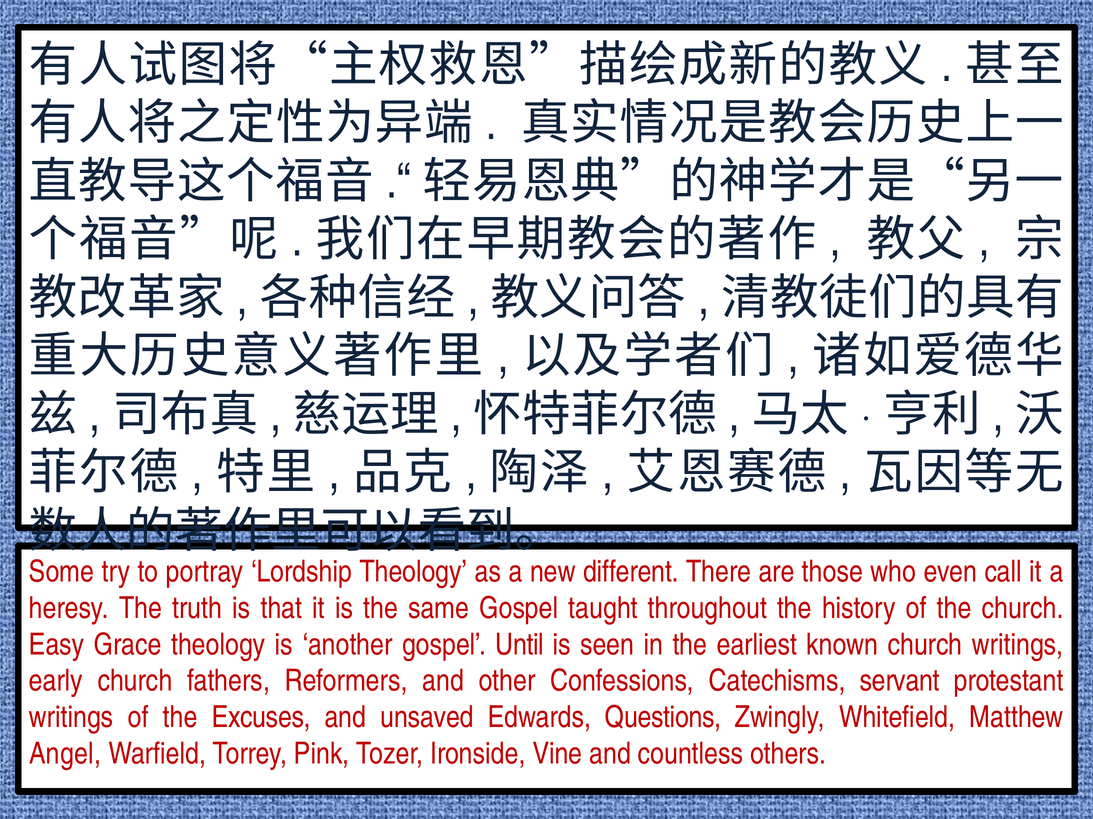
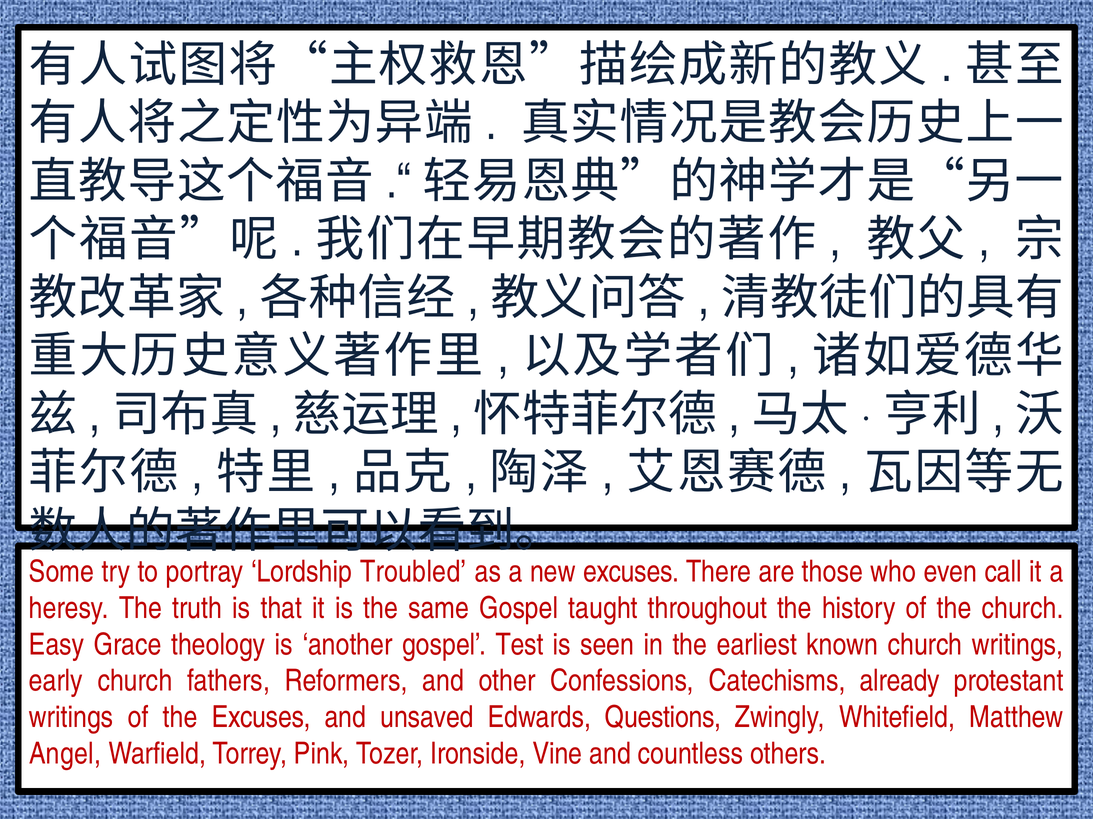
Lordship Theology: Theology -> Troubled (413, 572)
new different: different -> excuses (631, 572)
Until: Until -> Test (520, 645)
servant: servant -> already (900, 682)
